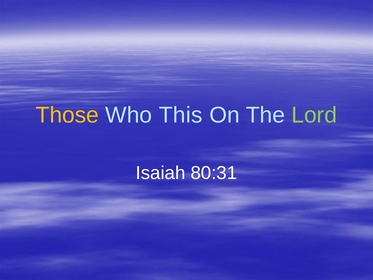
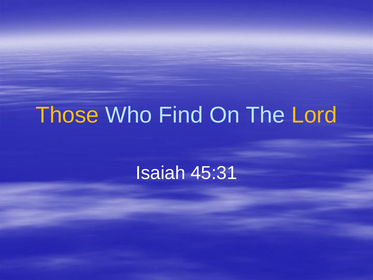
This: This -> Find (181, 115)
Lord colour: light green -> yellow (314, 115)
80:31: 80:31 -> 45:31 (214, 173)
